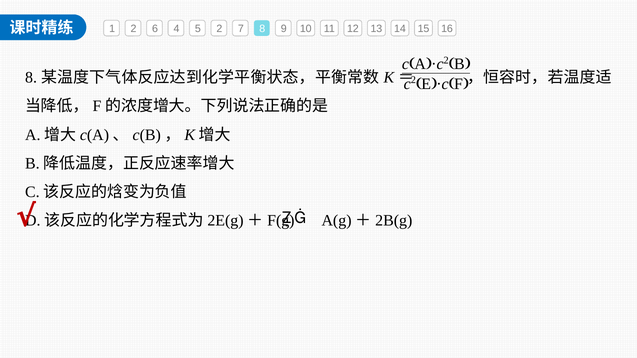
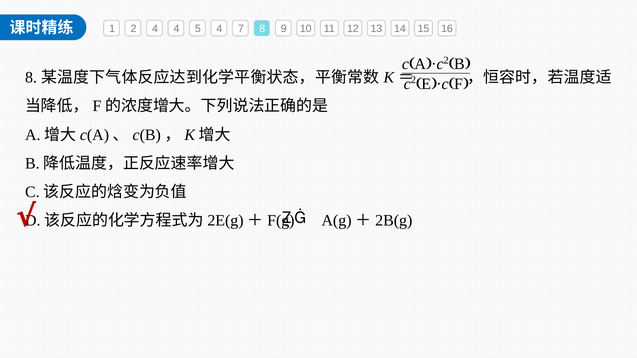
2 6: 6 -> 4 (155, 29)
5 2: 2 -> 4 (219, 29)
